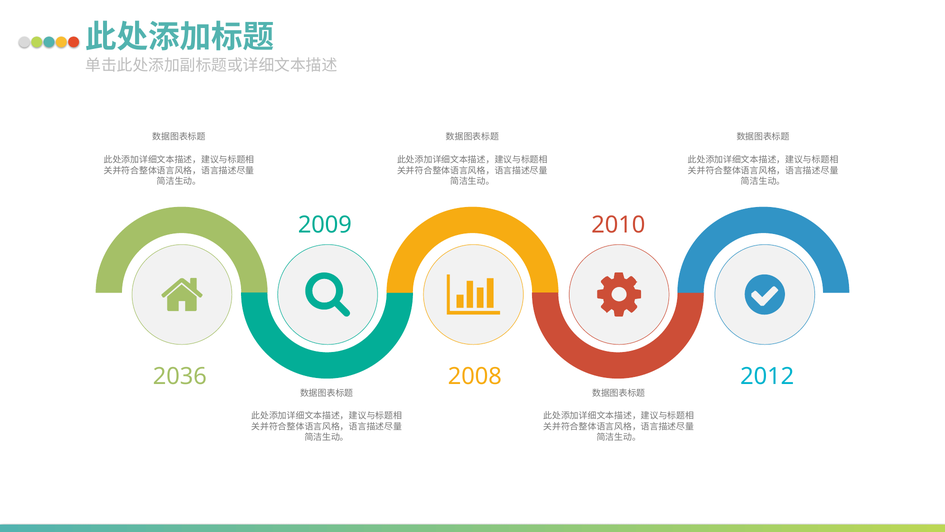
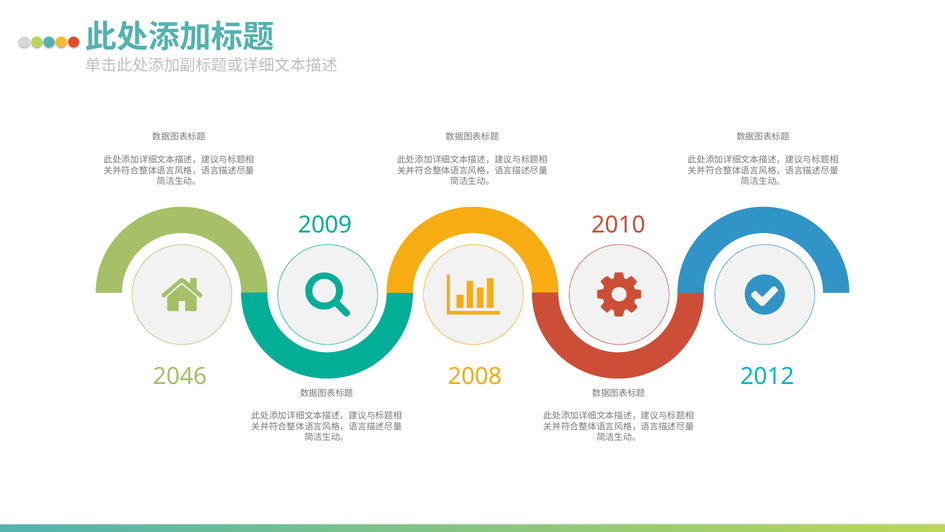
2036: 2036 -> 2046 (180, 376)
